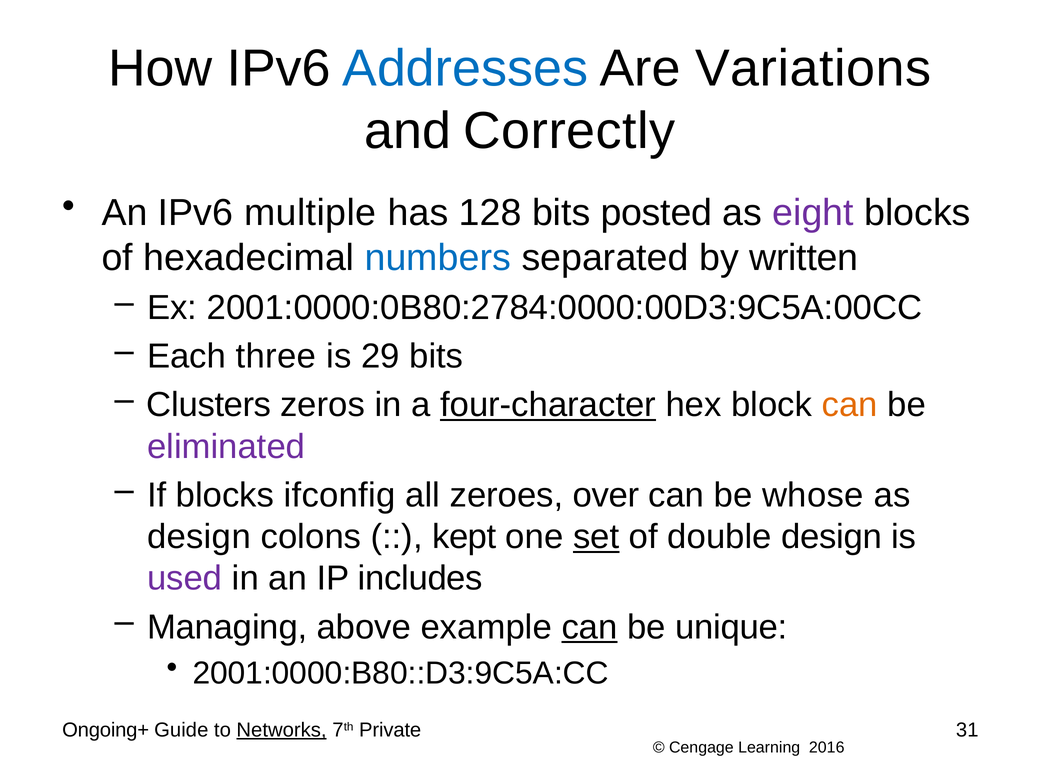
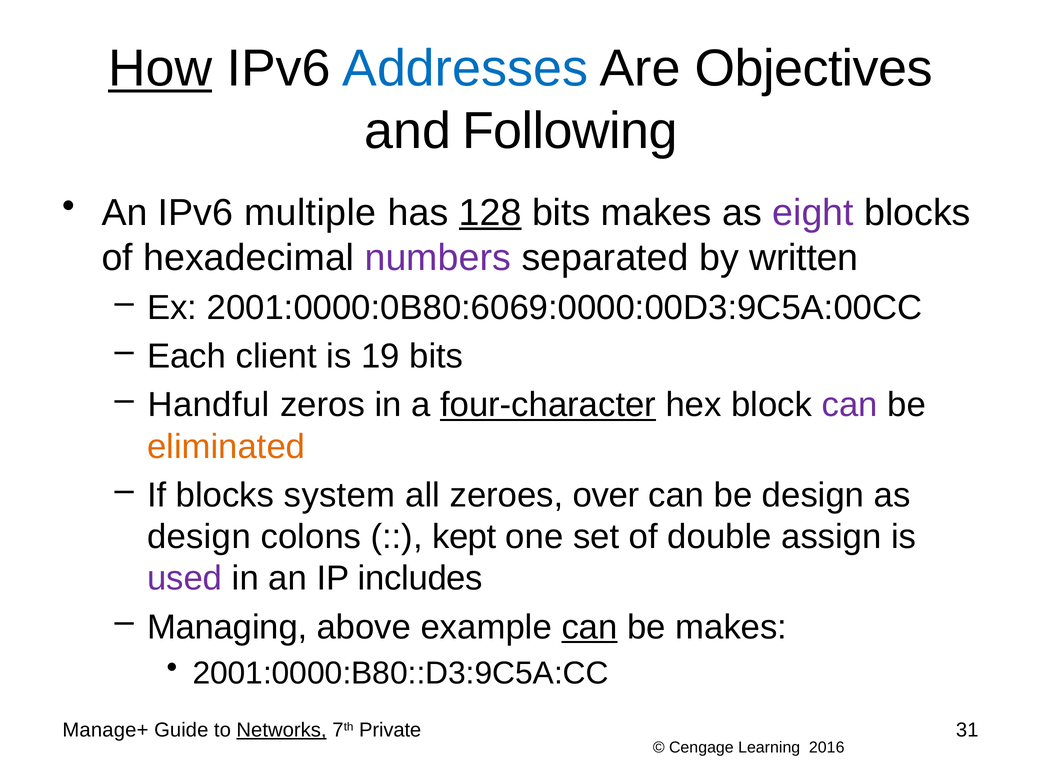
How underline: none -> present (160, 69)
Variations: Variations -> Objectives (814, 69)
Correctly: Correctly -> Following (570, 131)
128 underline: none -> present (490, 213)
bits posted: posted -> makes (656, 213)
numbers colour: blue -> purple (438, 258)
2001:0000:0B80:2784:0000:00D3:9C5A:00CC: 2001:0000:0B80:2784:0000:00D3:9C5A:00CC -> 2001:0000:0B80:6069:0000:00D3:9C5A:00CC (564, 308)
three: three -> client (276, 356)
29: 29 -> 19 (380, 356)
Clusters: Clusters -> Handful (209, 405)
can colour: orange -> purple (850, 405)
eliminated colour: purple -> orange (226, 447)
ifconfig: ifconfig -> system (340, 495)
be whose: whose -> design (813, 495)
set underline: present -> none (596, 537)
double design: design -> assign (831, 537)
be unique: unique -> makes (731, 627)
Ongoing+: Ongoing+ -> Manage+ (105, 730)
